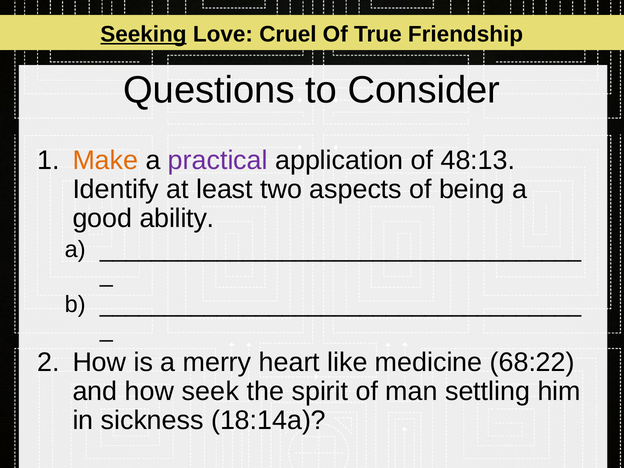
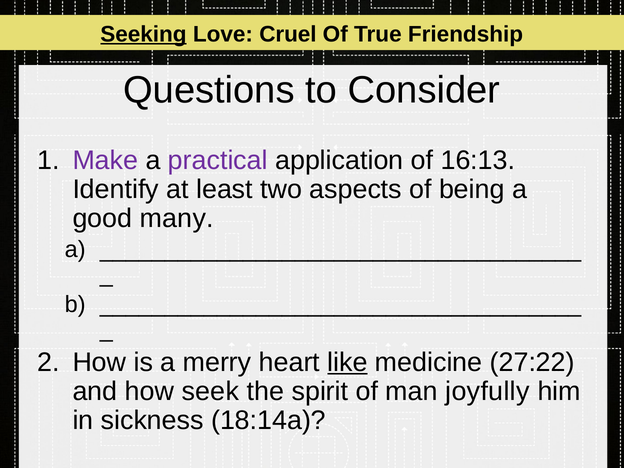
Make colour: orange -> purple (105, 160)
48:13: 48:13 -> 16:13 (478, 160)
ability: ability -> many (177, 218)
like underline: none -> present (347, 362)
68:22: 68:22 -> 27:22 (532, 362)
settling: settling -> joyfully (487, 391)
